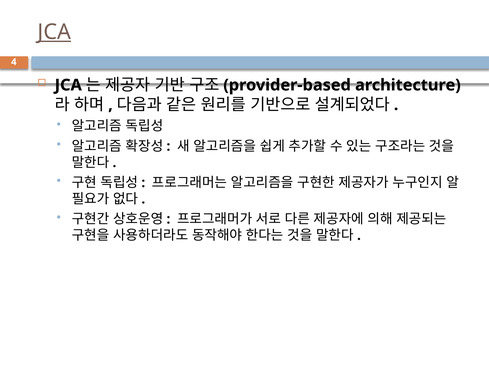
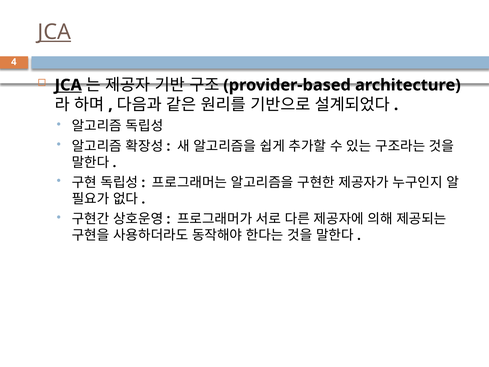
JCA underline: none -> present (68, 85)
